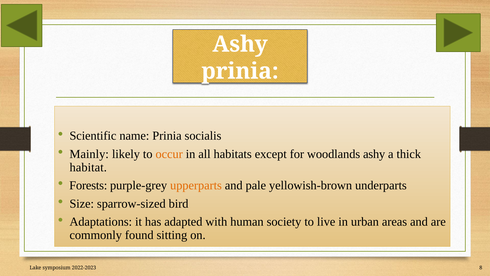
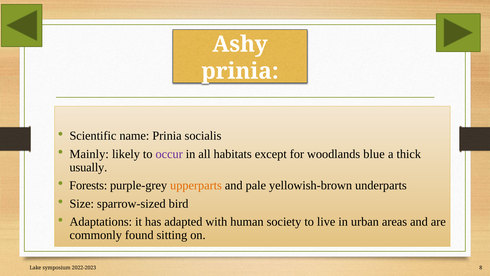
occur colour: orange -> purple (169, 154)
woodlands ashy: ashy -> blue (374, 154)
habitat: habitat -> usually (88, 167)
